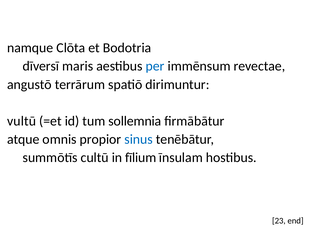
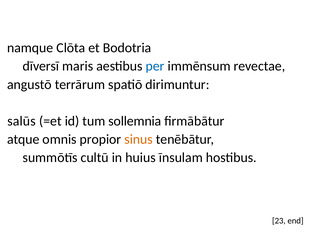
vultū: vultū -> salūs (22, 121)
sinus colour: blue -> orange (139, 139)
fīlium: fīlium -> huius (141, 157)
